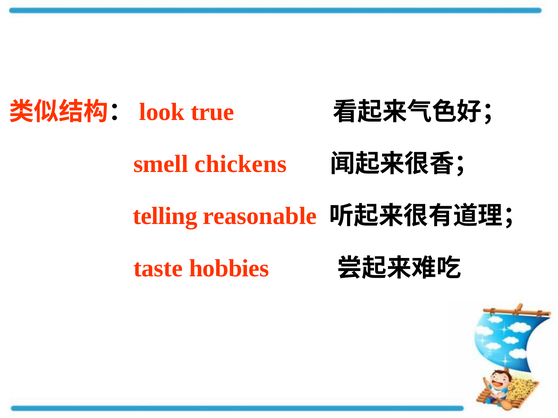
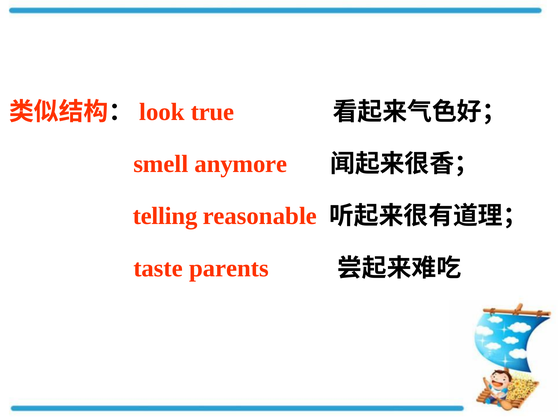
chickens: chickens -> anymore (241, 164)
hobbies: hobbies -> parents (229, 268)
